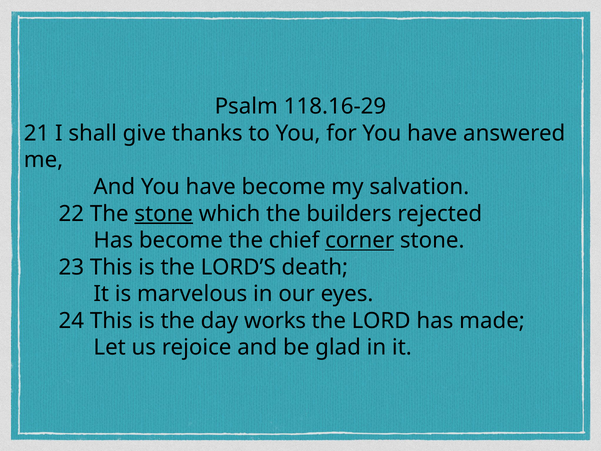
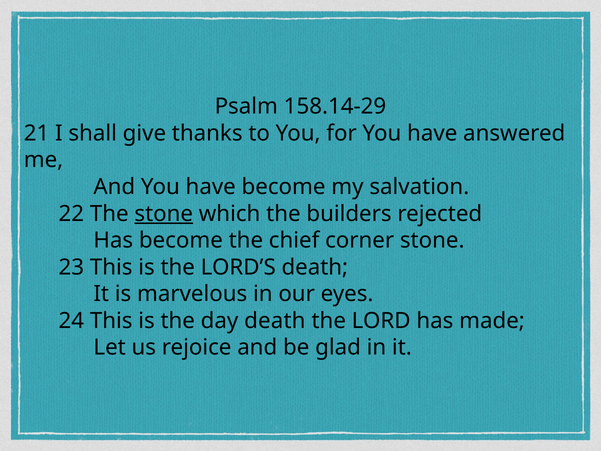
118.16-29: 118.16-29 -> 158.14-29 (335, 106)
corner underline: present -> none (360, 240)
day works: works -> death (275, 321)
